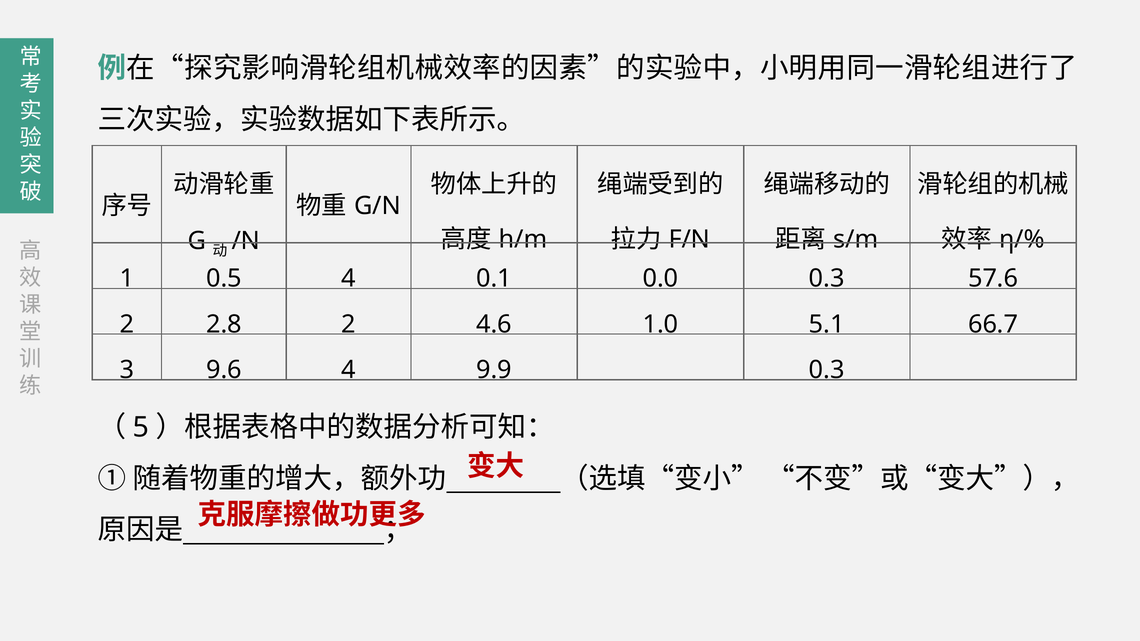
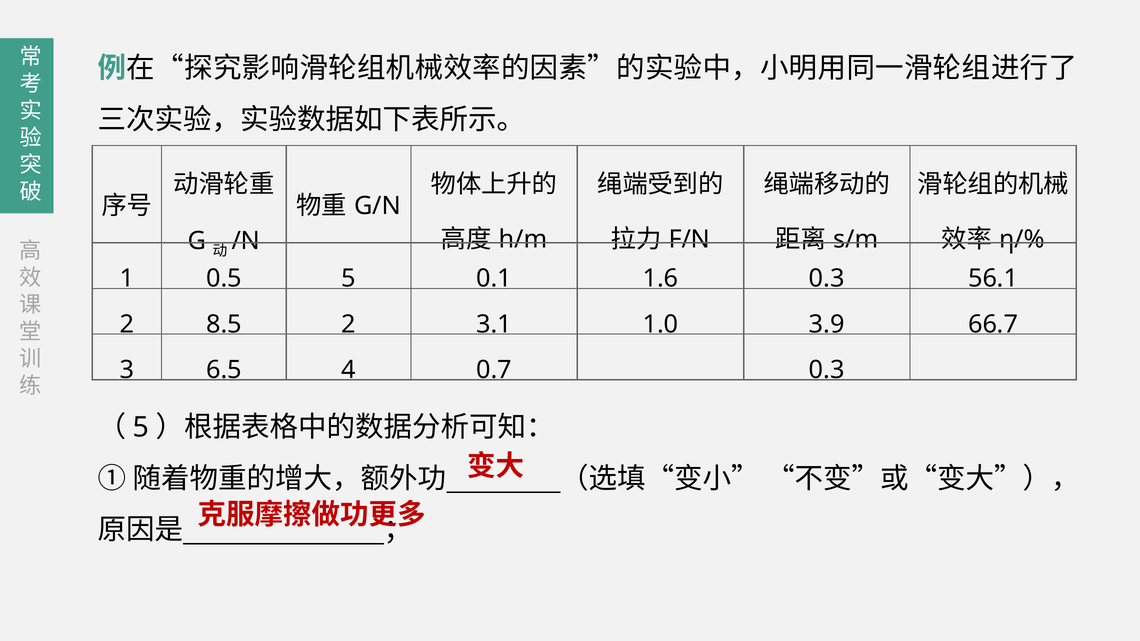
0.5 4: 4 -> 5 (349, 279)
0.0: 0.0 -> 1.6 (660, 279)
57.6: 57.6 -> 56.1 (993, 279)
2.8: 2.8 -> 8.5 (224, 324)
4.6: 4.6 -> 3.1 (494, 324)
5.1: 5.1 -> 3.9 (827, 324)
9.6: 9.6 -> 6.5 (224, 370)
9.9: 9.9 -> 0.7 (494, 370)
